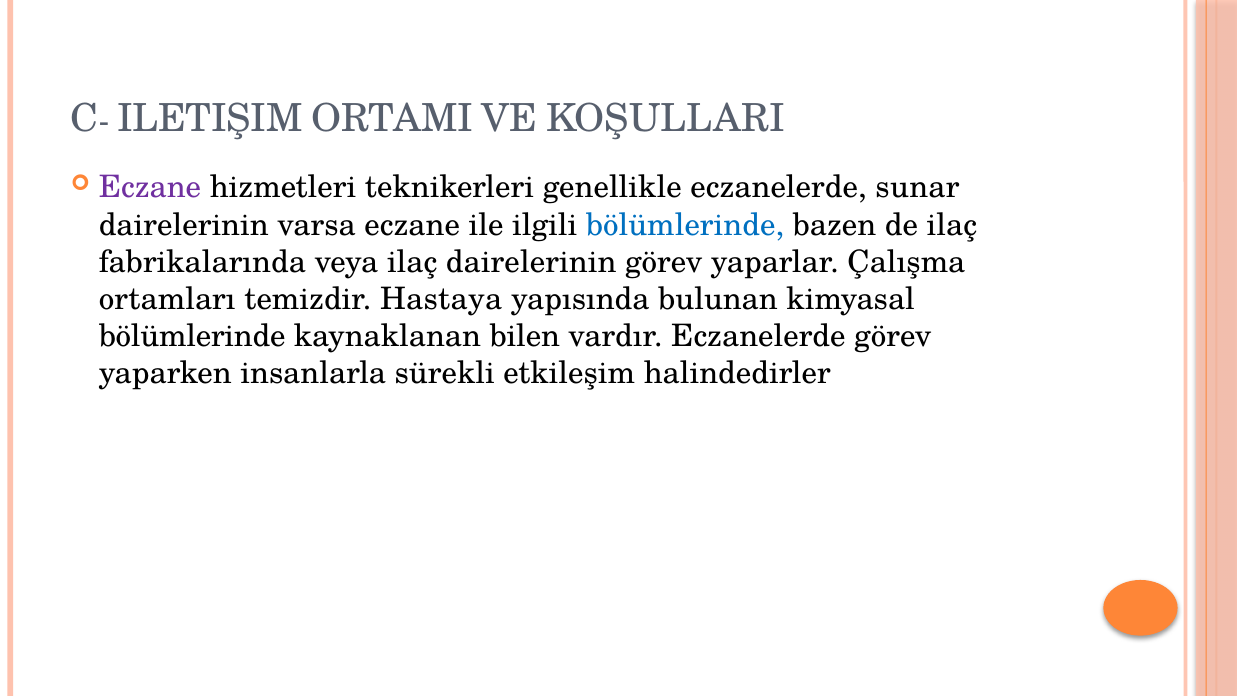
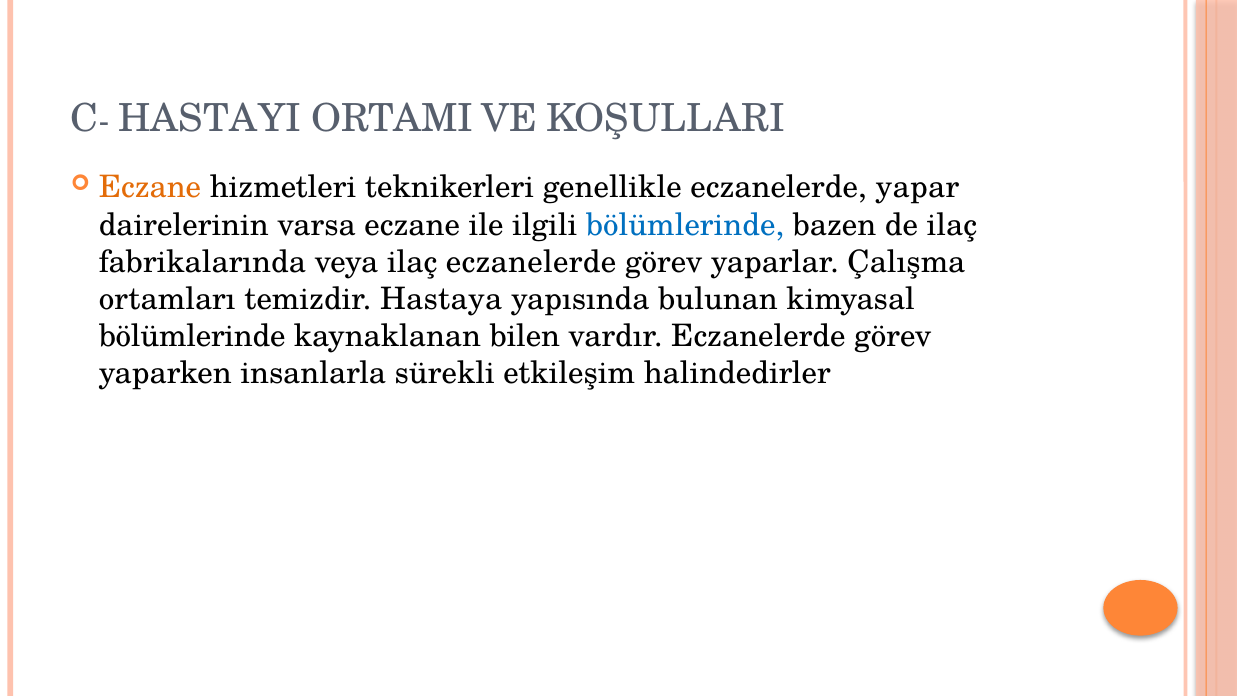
ILETIŞIM: ILETIŞIM -> HASTAYI (210, 119)
Eczane colour: purple -> orange (150, 188)
sunar: sunar -> yapar (918, 188)
ilaç dairelerinin: dairelerinin -> eczanelerde (531, 262)
